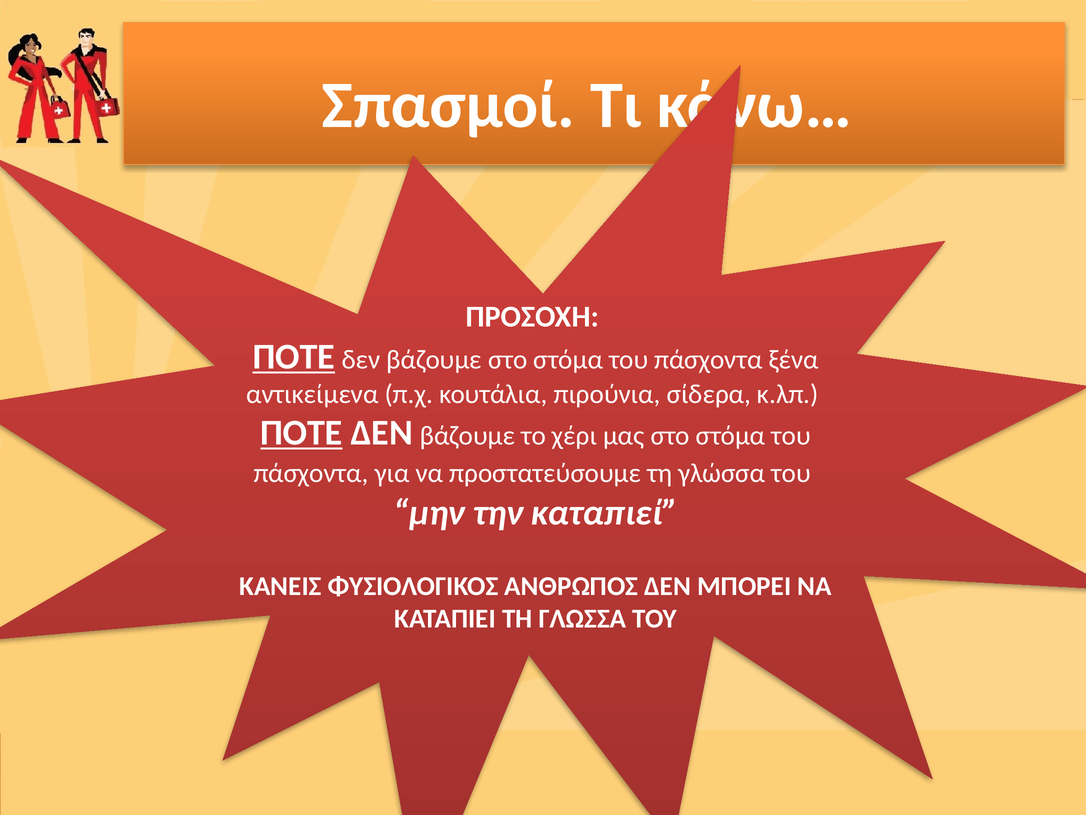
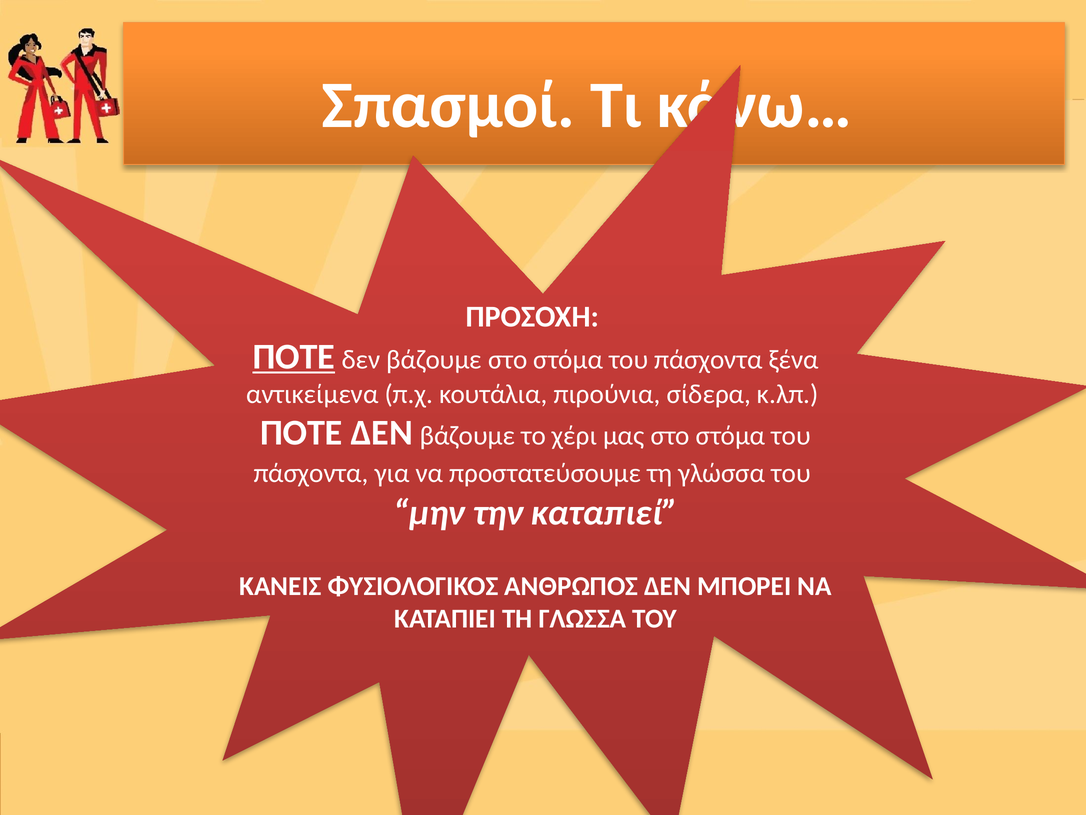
ΠΟΤΕ underline: present -> none (301, 433)
